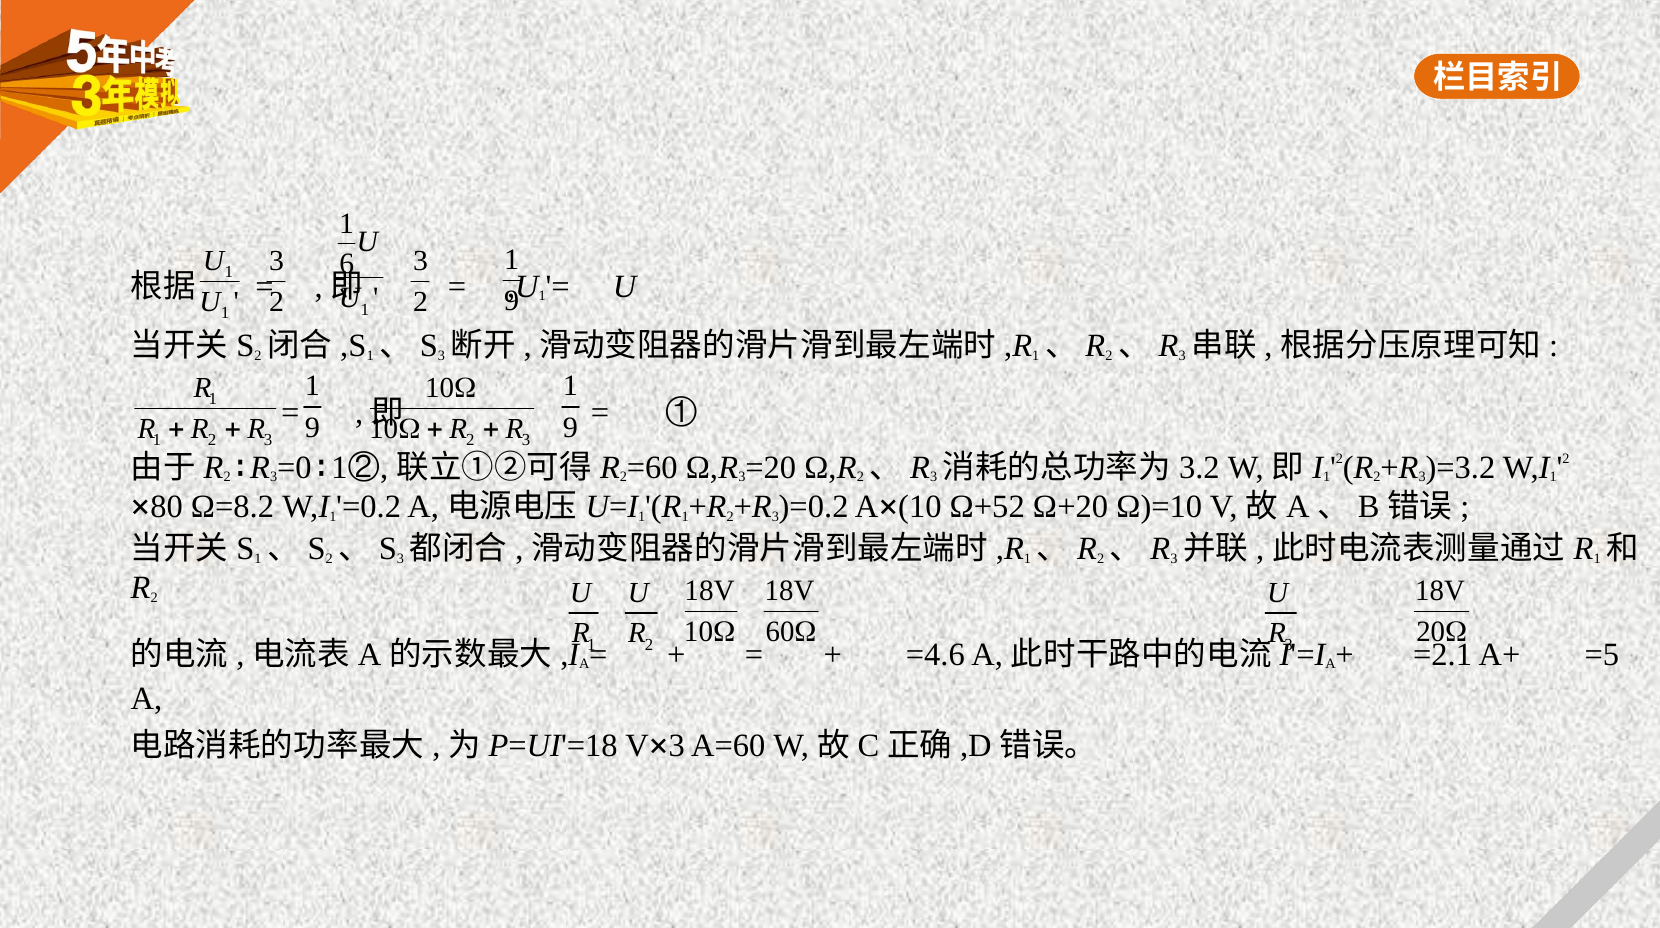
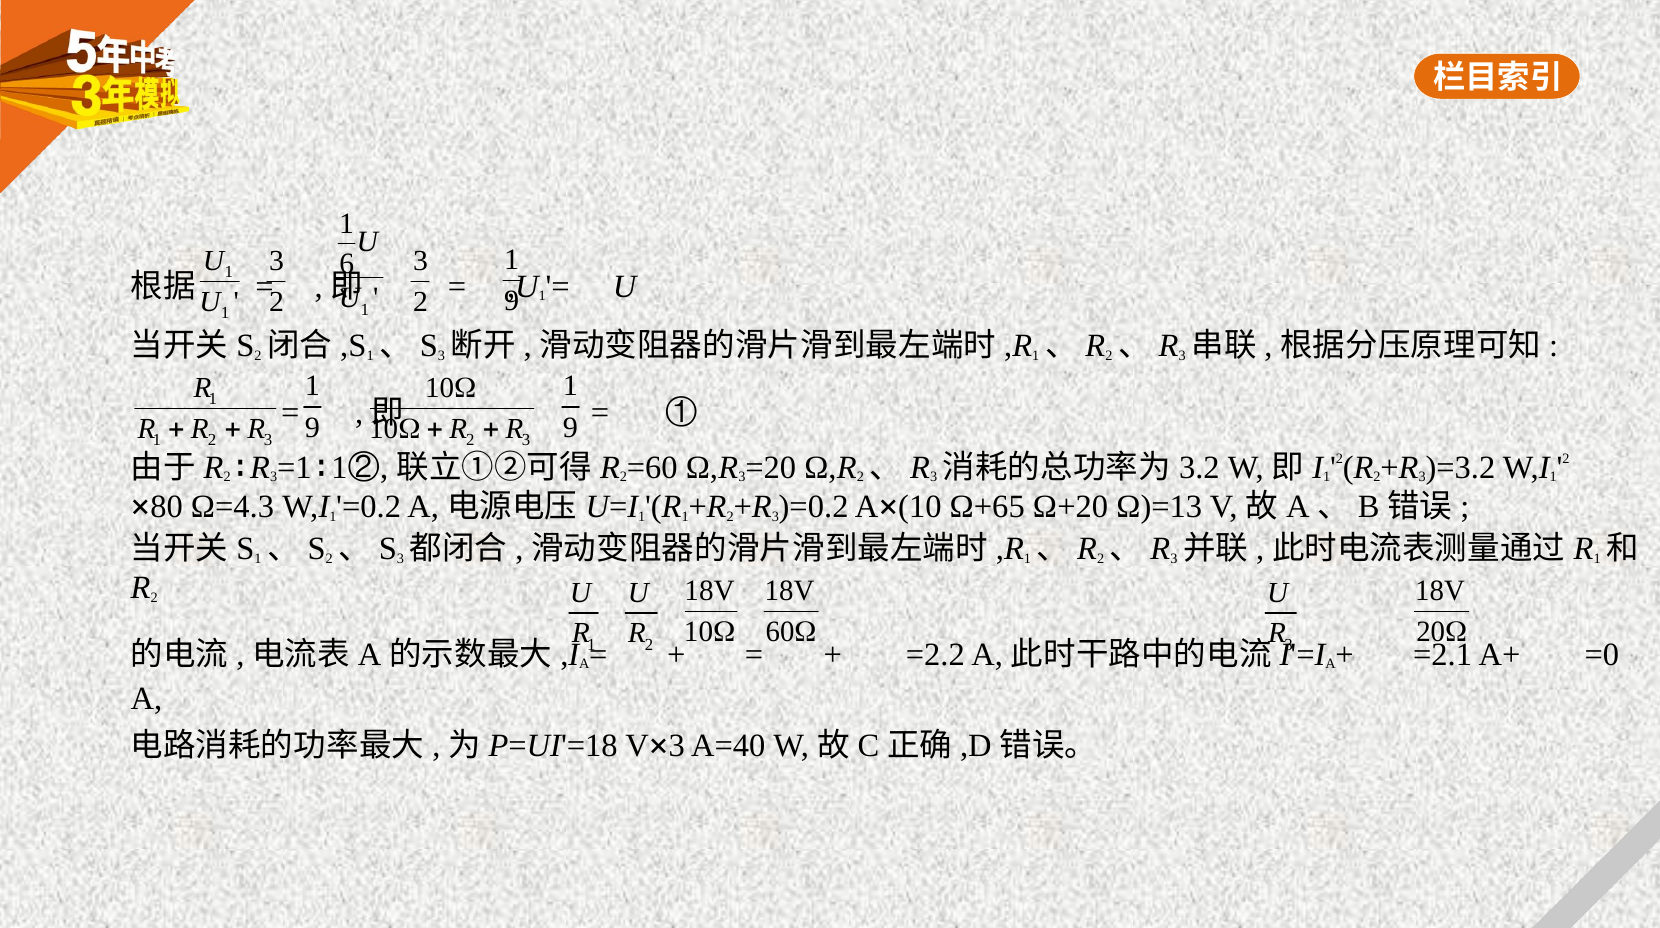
=0: =0 -> =1 (294, 467)
Ω=8.2: Ω=8.2 -> Ω=4.3 (233, 507)
Ω+52: Ω+52 -> Ω+65 (987, 507)
Ω)=10: Ω)=10 -> Ω)=13 (1159, 507)
=4.6: =4.6 -> =2.2 (935, 654)
=5: =5 -> =0 (1602, 654)
A=60: A=60 -> A=40 (728, 745)
